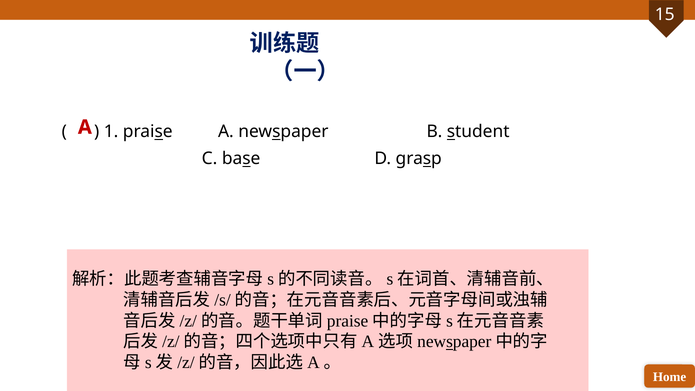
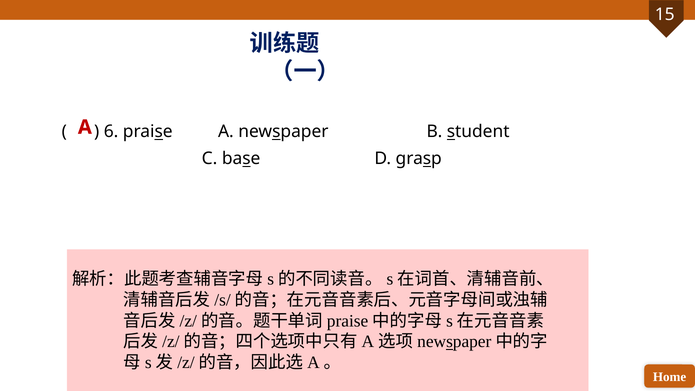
1: 1 -> 6 (111, 131)
